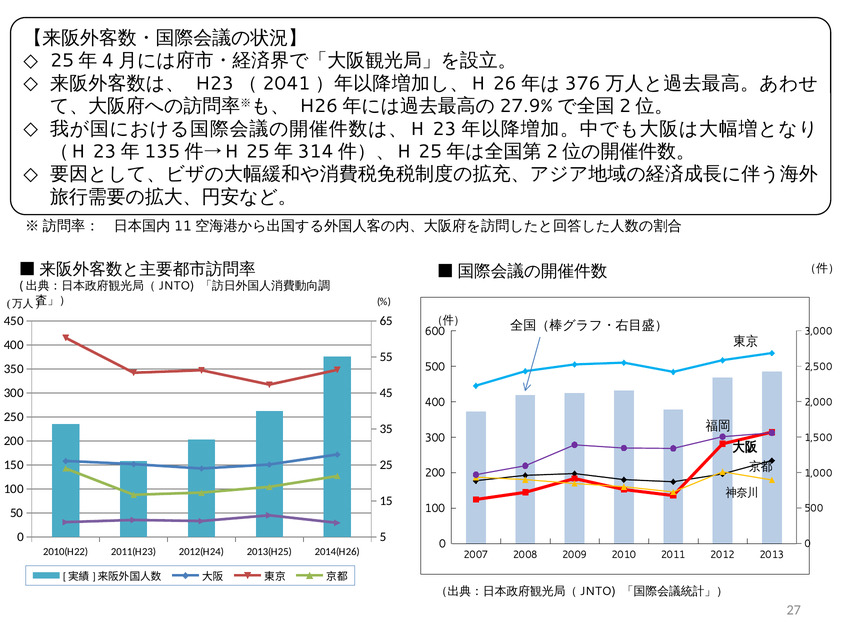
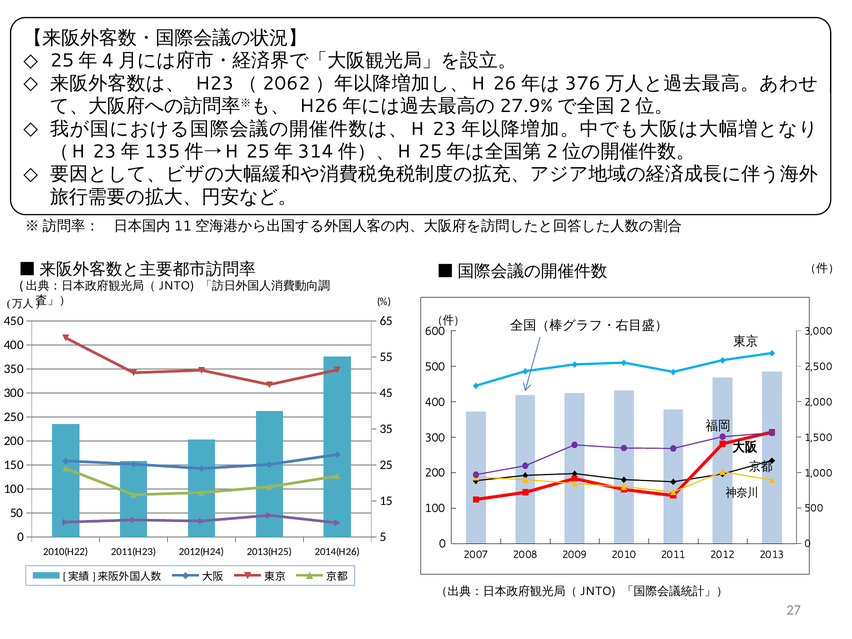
2041: 2041 -> 2062 (286, 83)
